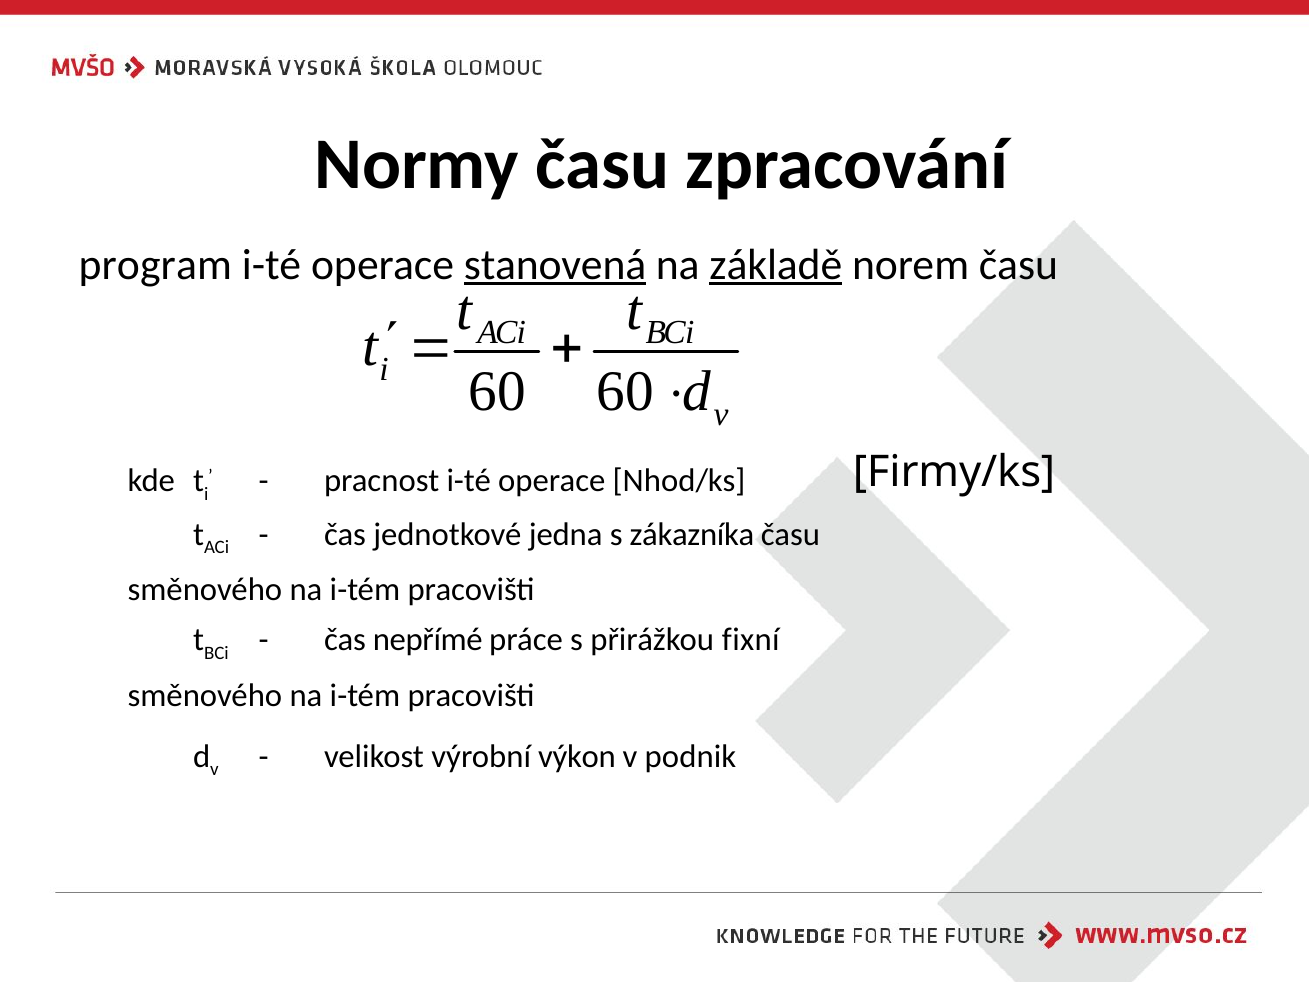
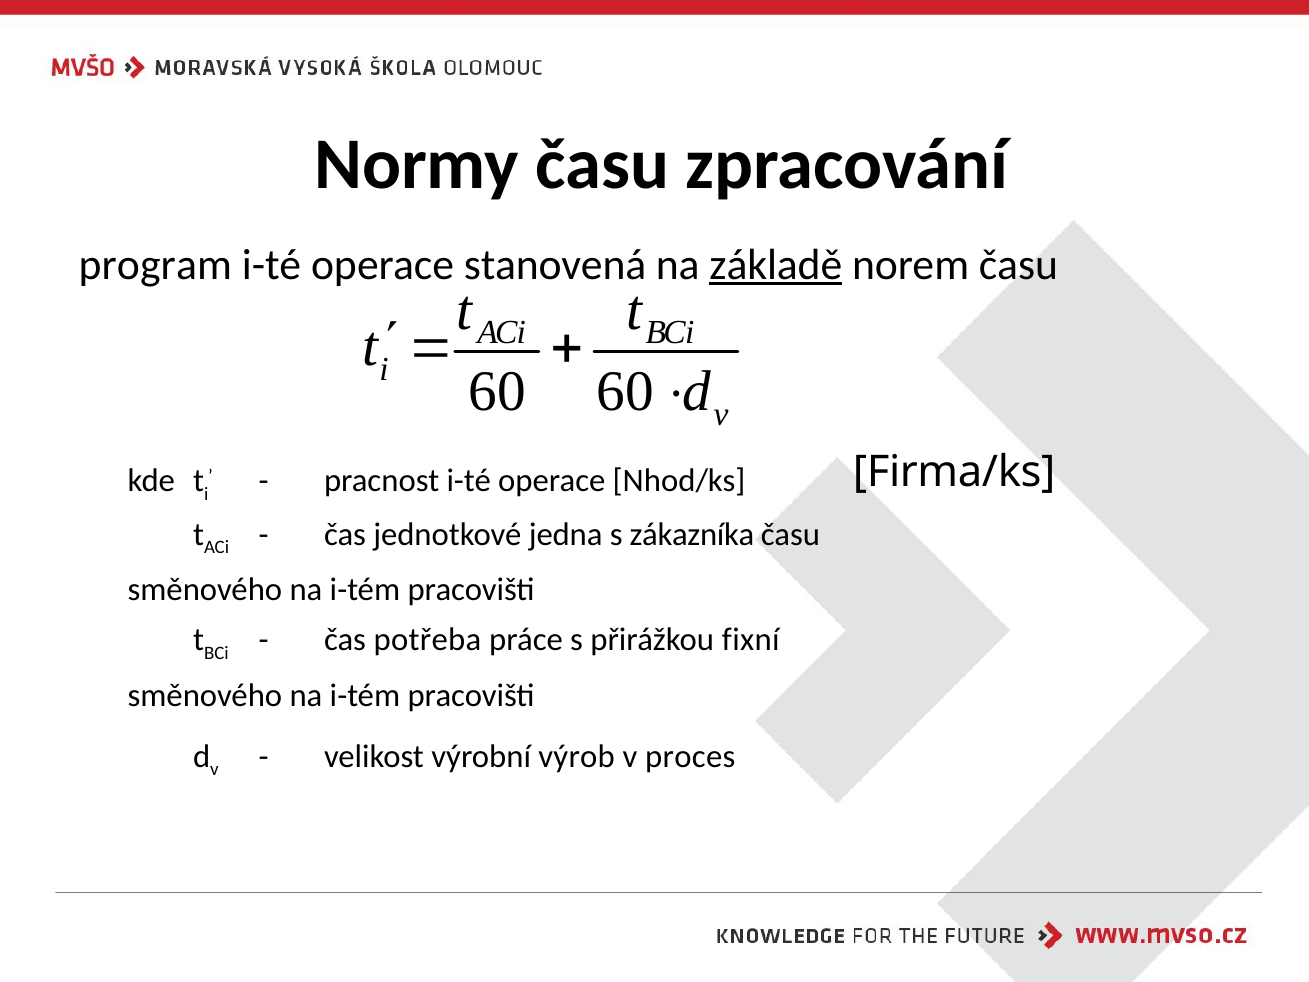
stanovená underline: present -> none (555, 265)
Firmy/ks: Firmy/ks -> Firma/ks (954, 472)
nepřímé: nepřímé -> potřeba (427, 640)
výkon: výkon -> výrob (577, 757)
podnik: podnik -> proces (690, 757)
